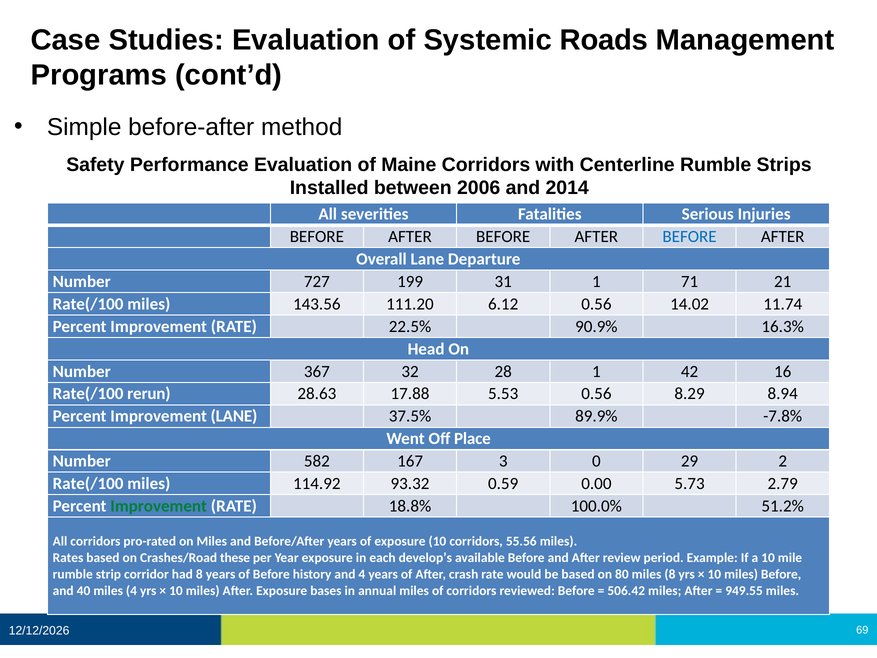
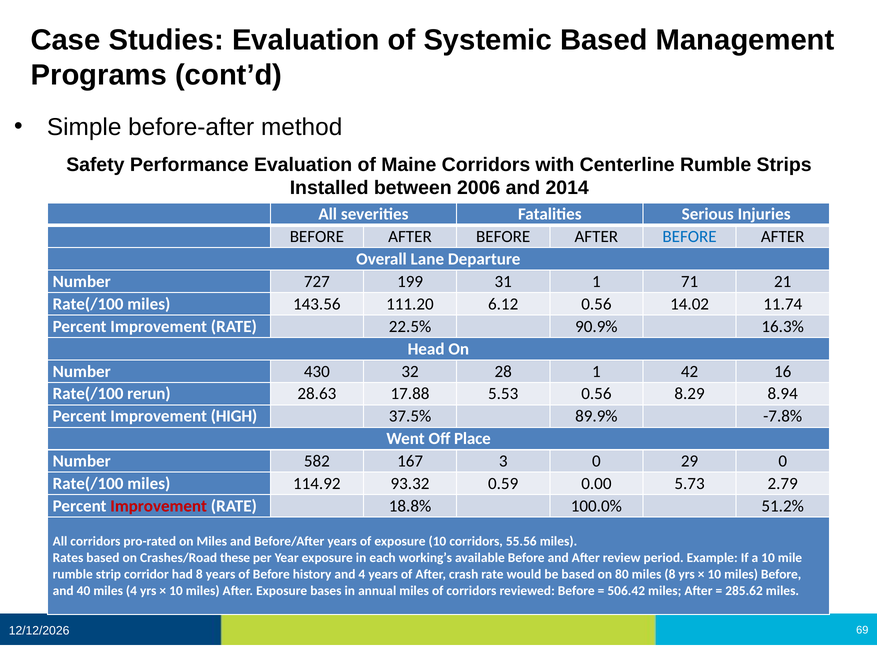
Systemic Roads: Roads -> Based (604, 40)
367: 367 -> 430 (317, 371)
Improvement LANE: LANE -> HIGH (234, 416)
29 2: 2 -> 0 (783, 461)
Improvement colour: green -> red (159, 506)
develop’s: develop’s -> working’s (425, 557)
949.55: 949.55 -> 285.62 (744, 591)
